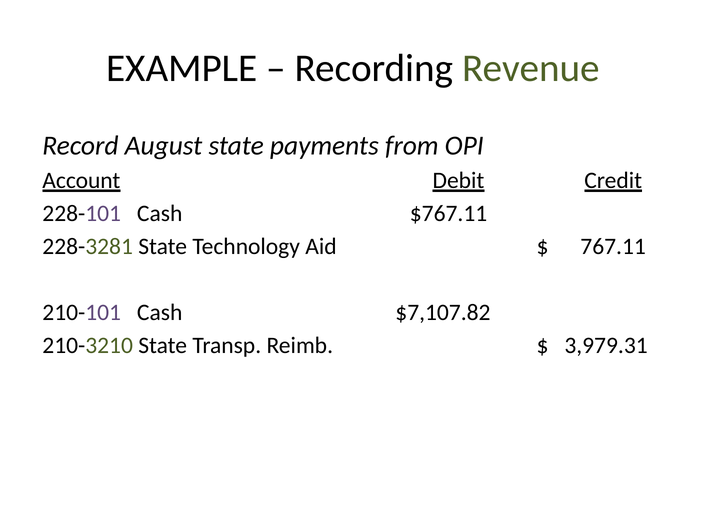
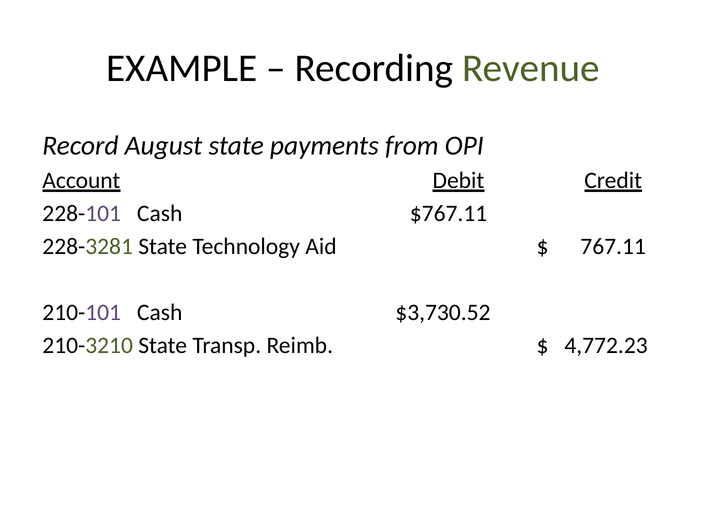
$7,107.82: $7,107.82 -> $3,730.52 (443, 312)
3,979.31: 3,979.31 -> 4,772.23 (606, 345)
